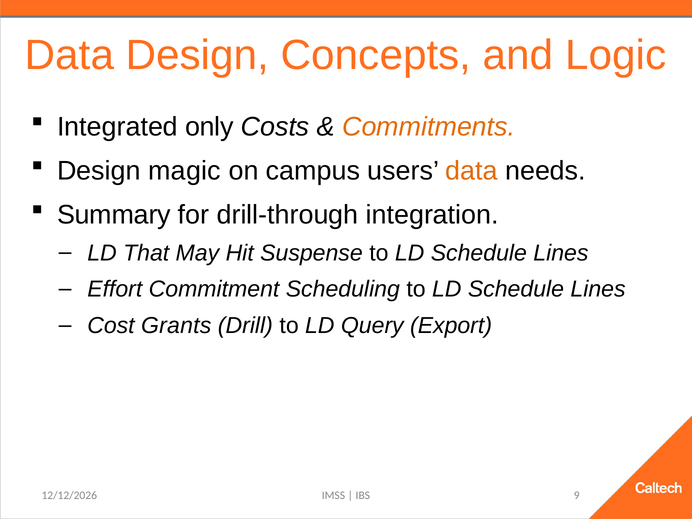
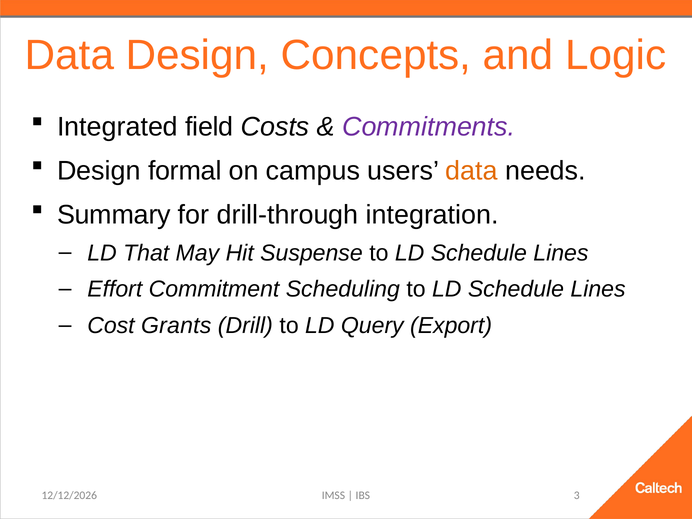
only: only -> field (209, 127)
Commitments colour: orange -> purple (429, 127)
magic: magic -> formal (185, 171)
9: 9 -> 3 (577, 496)
